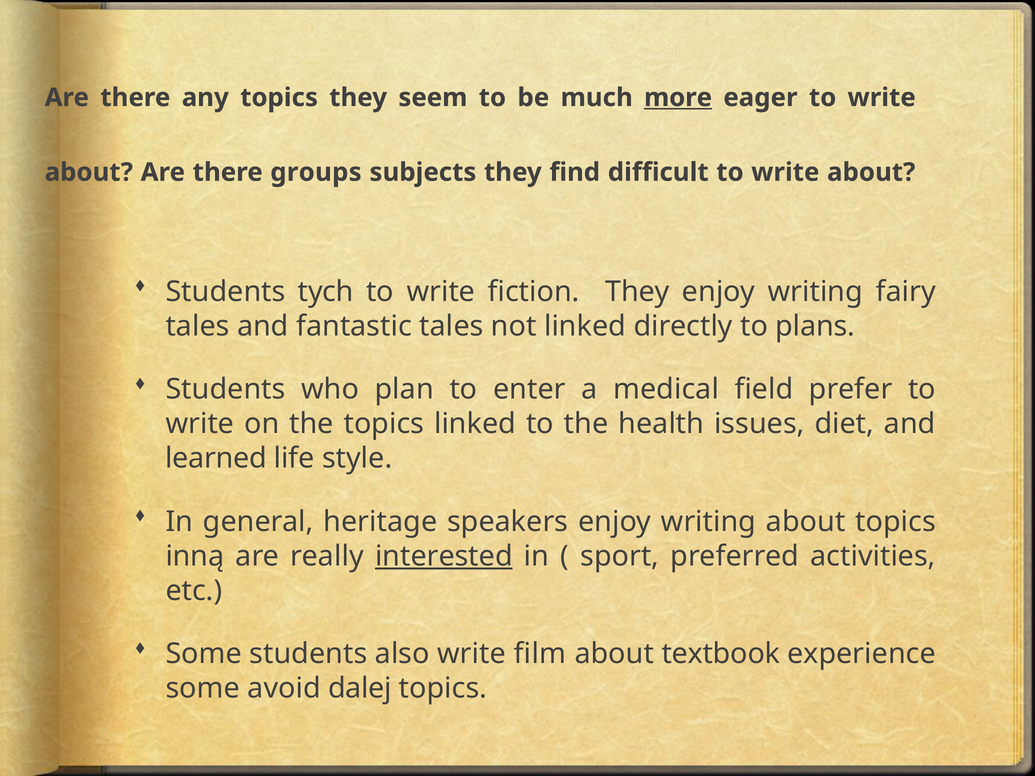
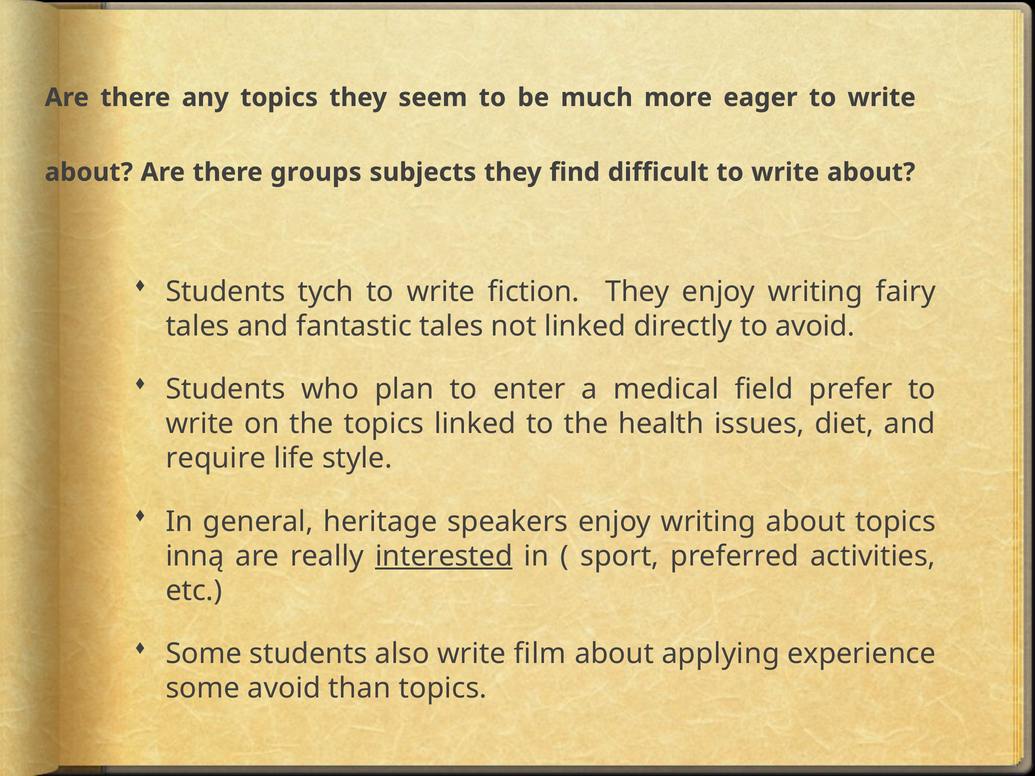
more underline: present -> none (678, 98)
to plans: plans -> avoid (815, 326)
learned: learned -> require (216, 458)
textbook: textbook -> applying (721, 654)
dalej: dalej -> than (360, 689)
